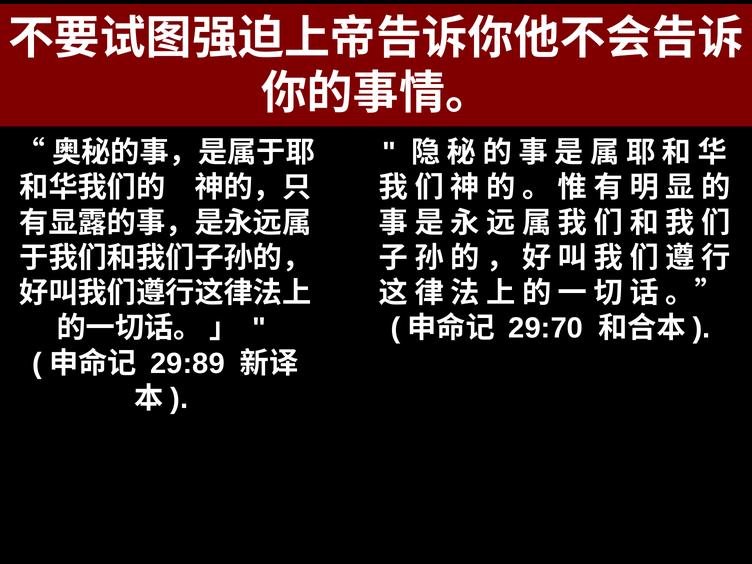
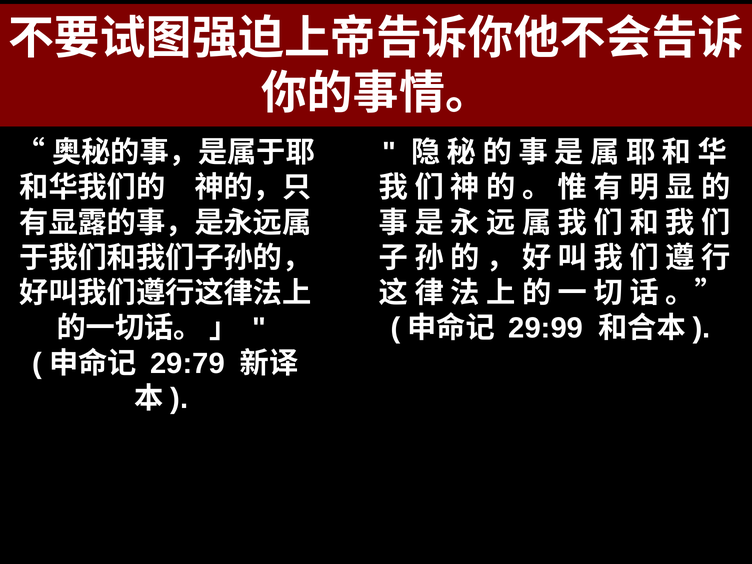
29:70: 29:70 -> 29:99 (546, 328)
29:89: 29:89 -> 29:79 (188, 363)
